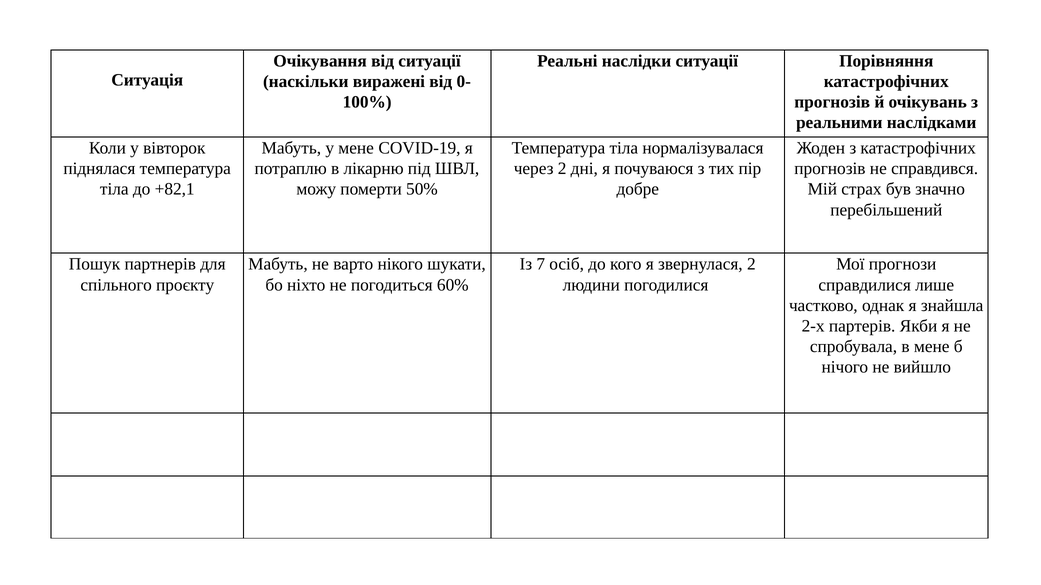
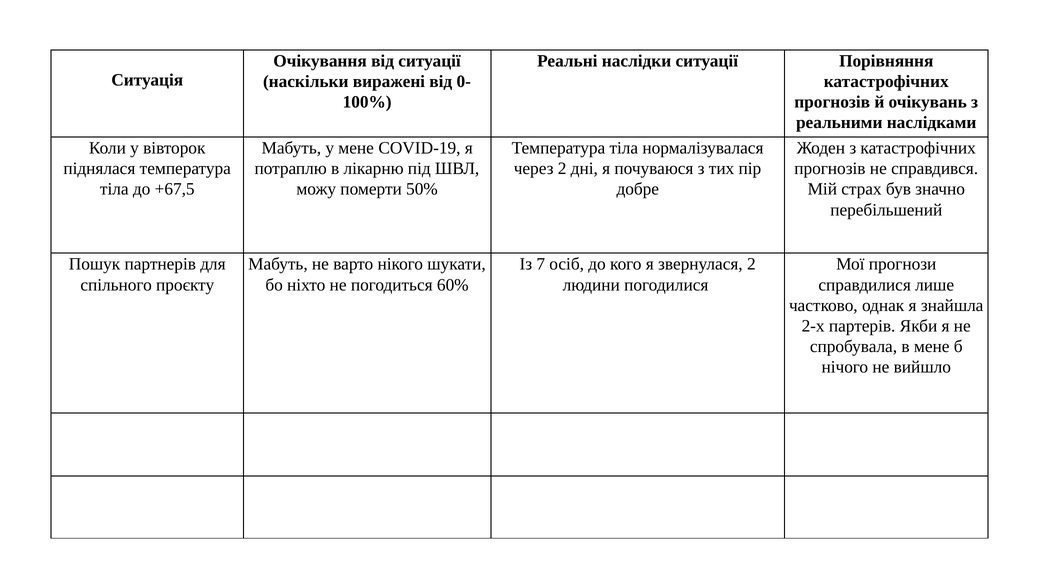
+82,1: +82,1 -> +67,5 (175, 189)
